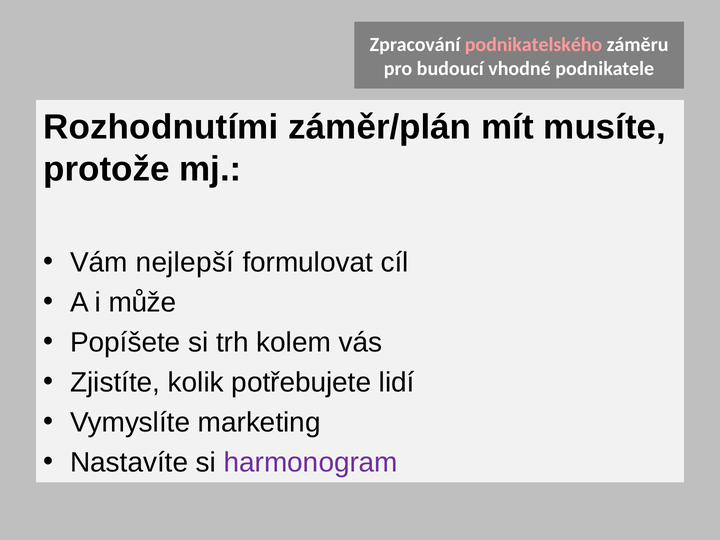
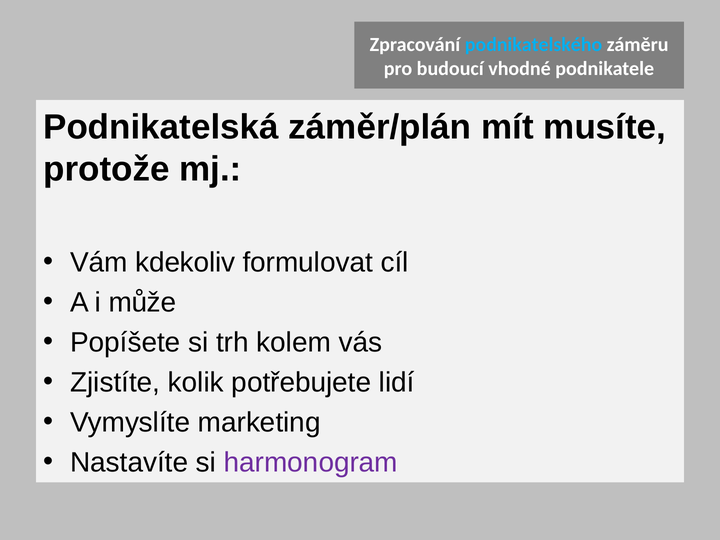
podnikatelského colour: pink -> light blue (534, 44)
Rozhodnutími: Rozhodnutími -> Podnikatelská (161, 127)
nejlepší: nejlepší -> kdekoliv (185, 262)
